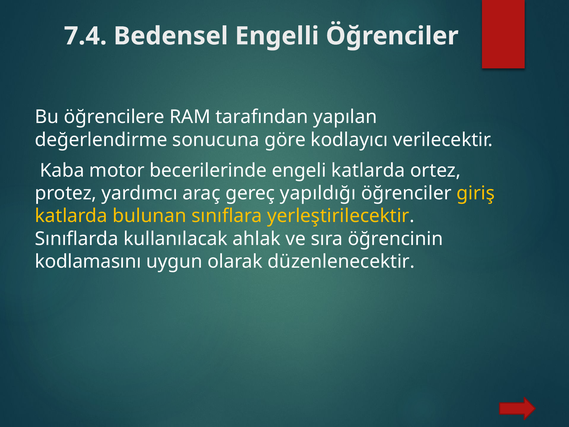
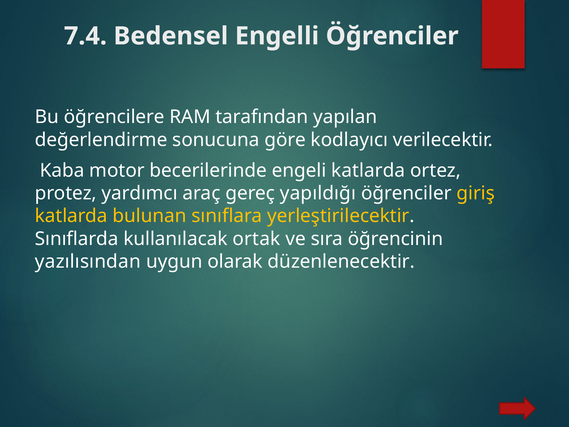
ahlak: ahlak -> ortak (256, 239)
kodlamasını: kodlamasını -> yazılısından (88, 261)
